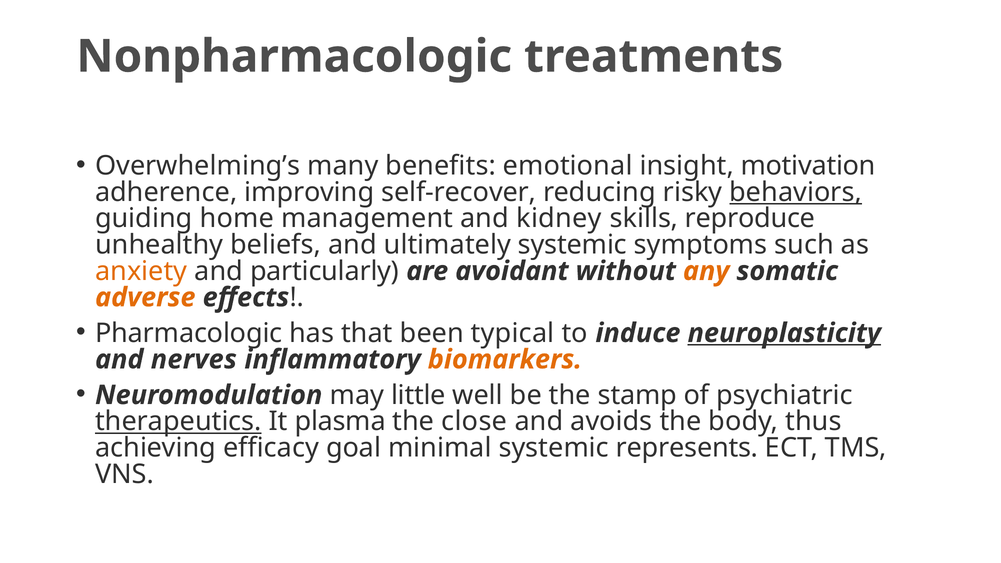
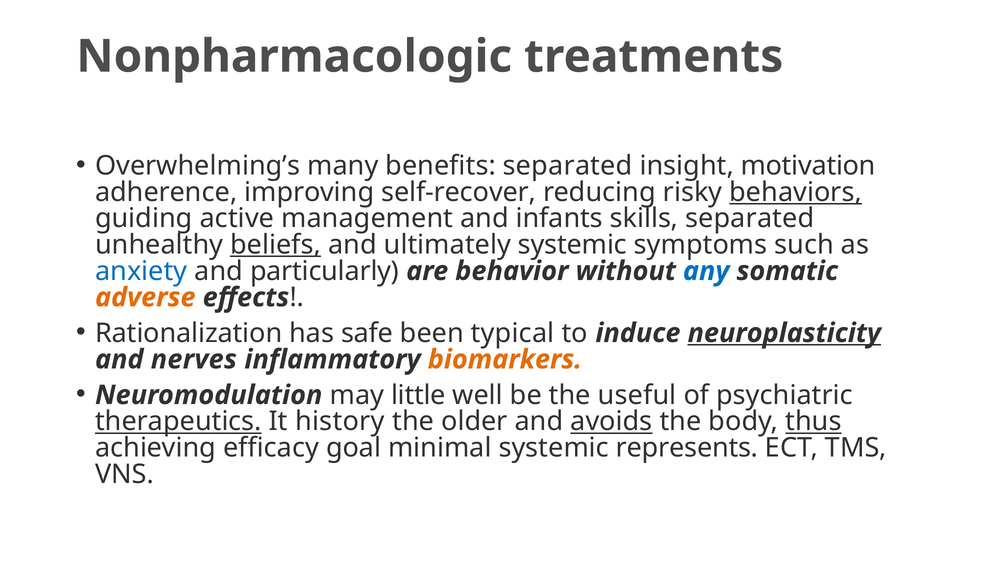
benefits emotional: emotional -> separated (568, 166)
home: home -> active (237, 218)
kidney: kidney -> infants (559, 218)
skills reproduce: reproduce -> separated (750, 218)
beliefs underline: none -> present (276, 245)
anxiety colour: orange -> blue (141, 271)
avoidant: avoidant -> behavior (512, 271)
any colour: orange -> blue (706, 271)
Pharmacologic: Pharmacologic -> Rationalization (189, 333)
that: that -> safe (367, 333)
stamp: stamp -> useful (637, 395)
plasma: plasma -> history (340, 422)
close: close -> older (474, 422)
avoids underline: none -> present (611, 422)
thus underline: none -> present (813, 422)
